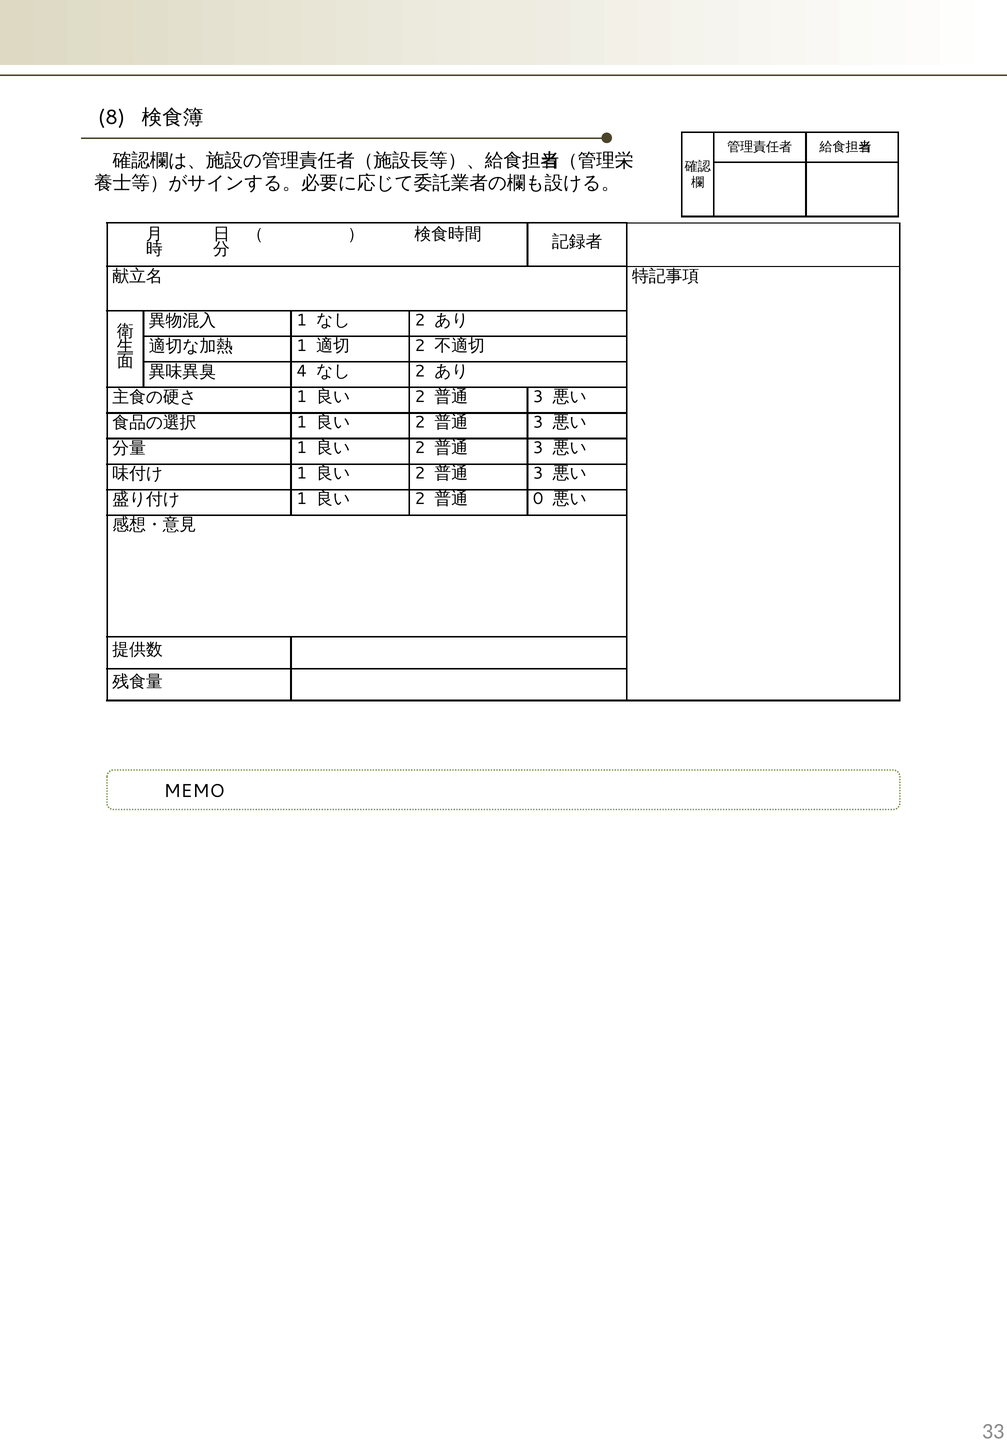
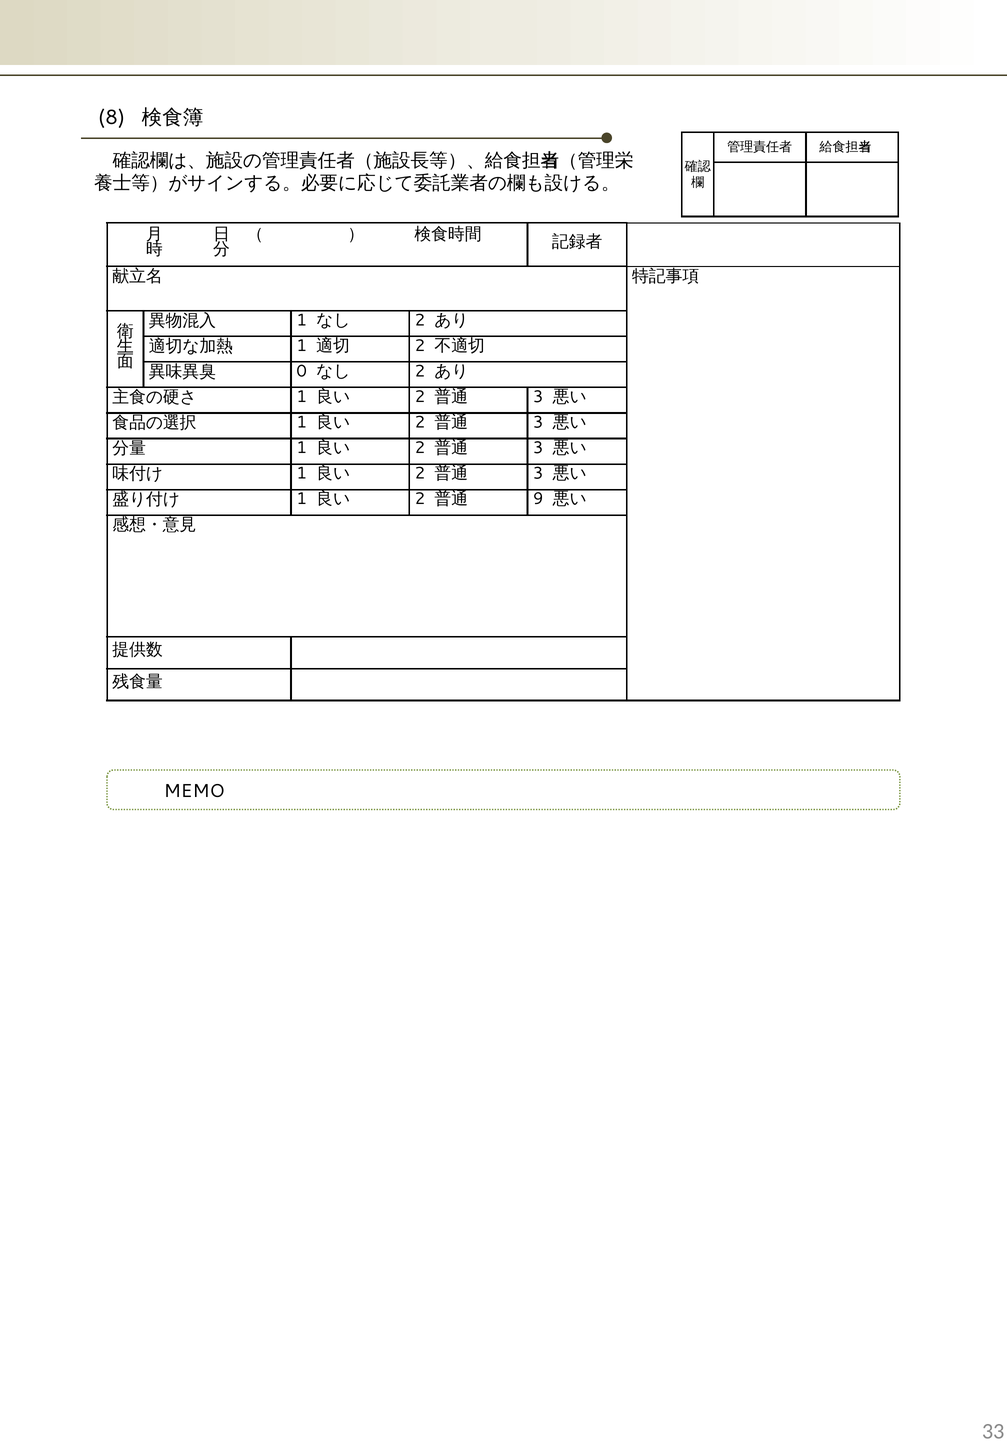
4: 4 -> 0 (302, 371)
0: 0 -> 9 (538, 499)
